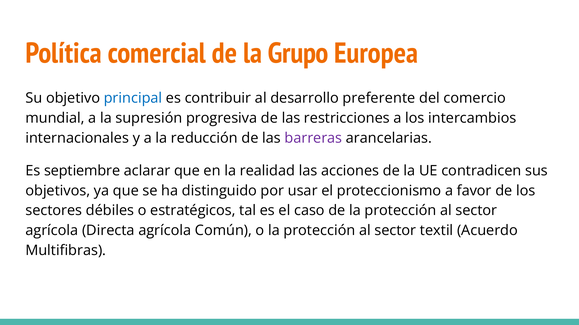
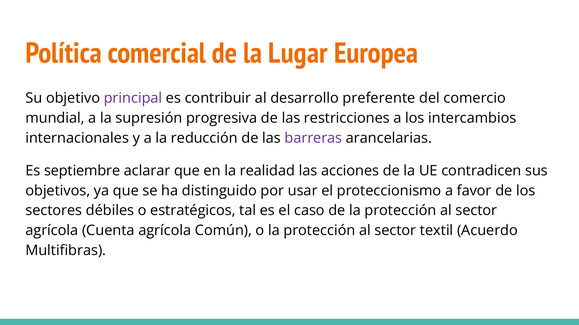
Grupo: Grupo -> Lugar (298, 53)
principal colour: blue -> purple (133, 98)
Directa: Directa -> Cuenta (108, 231)
